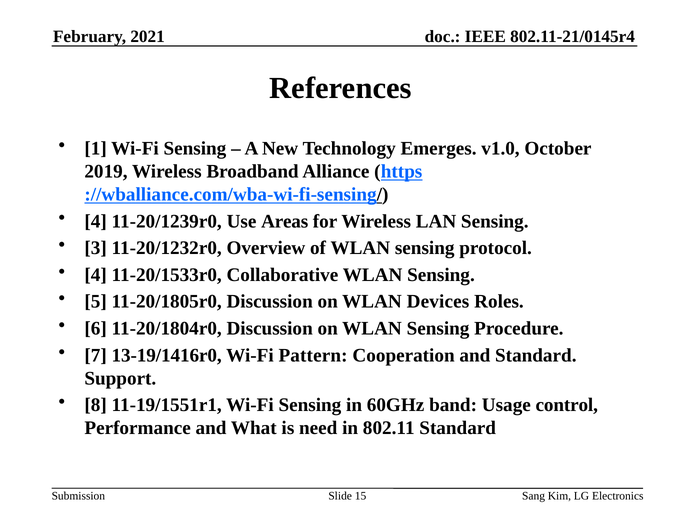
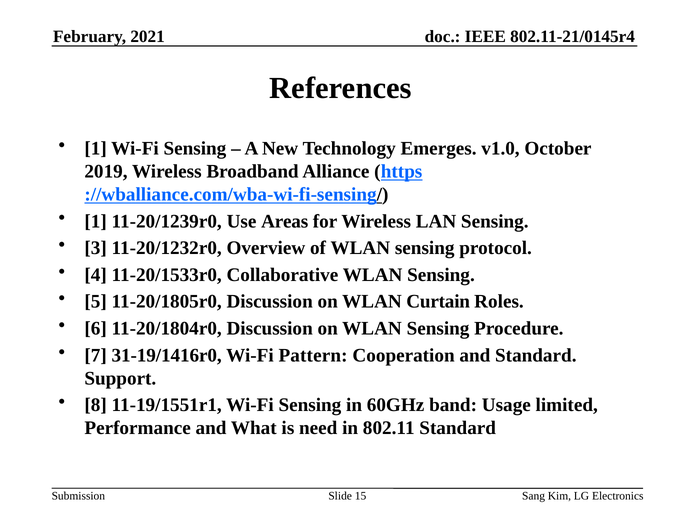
4: 4 -> 1 (96, 221)
Devices: Devices -> Curtain (438, 302)
13-19/1416r0: 13-19/1416r0 -> 31-19/1416r0 (167, 355)
control: control -> limited (567, 405)
